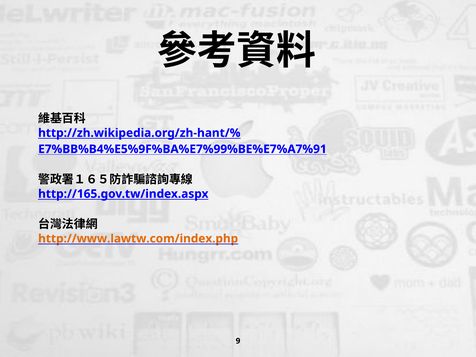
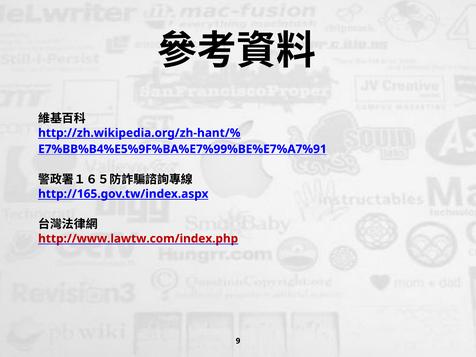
http://www.lawtw.com/index.php colour: orange -> red (138, 239)
